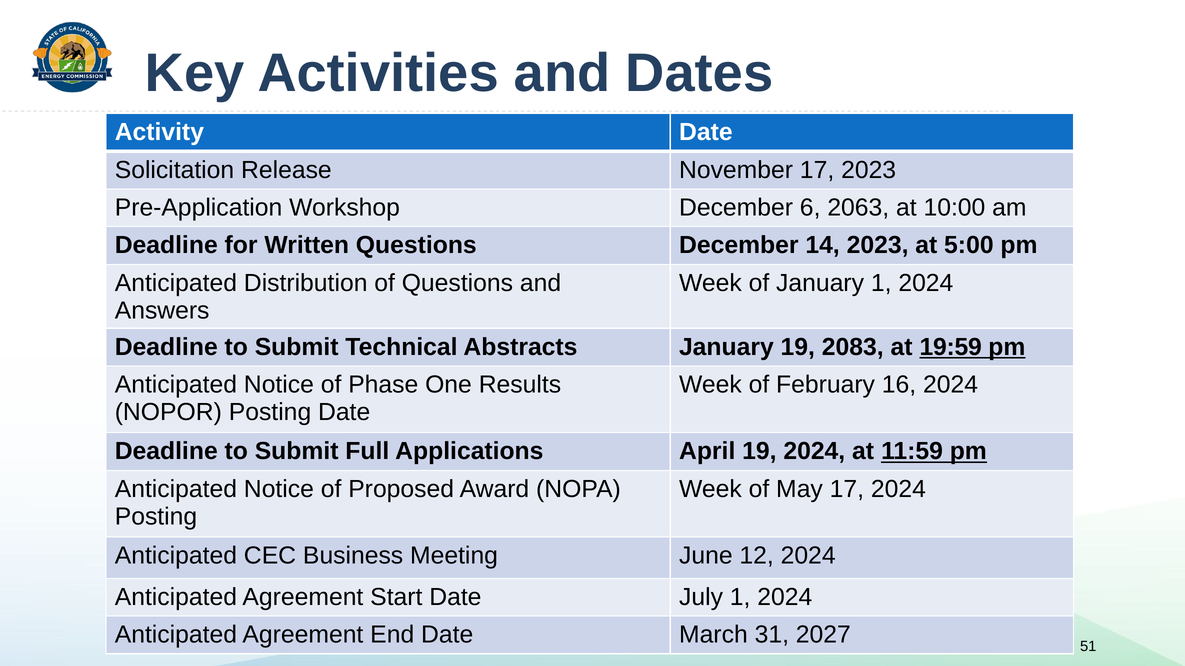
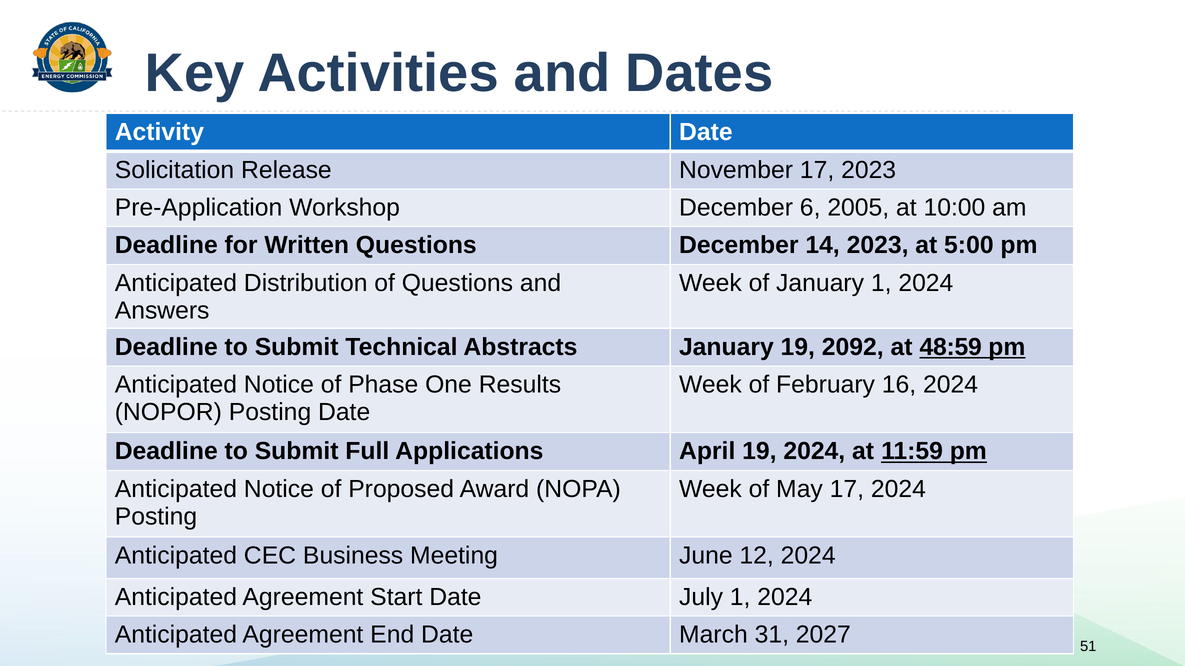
2063: 2063 -> 2005 (858, 208)
2083: 2083 -> 2092 (853, 347)
19:59: 19:59 -> 48:59 (951, 347)
